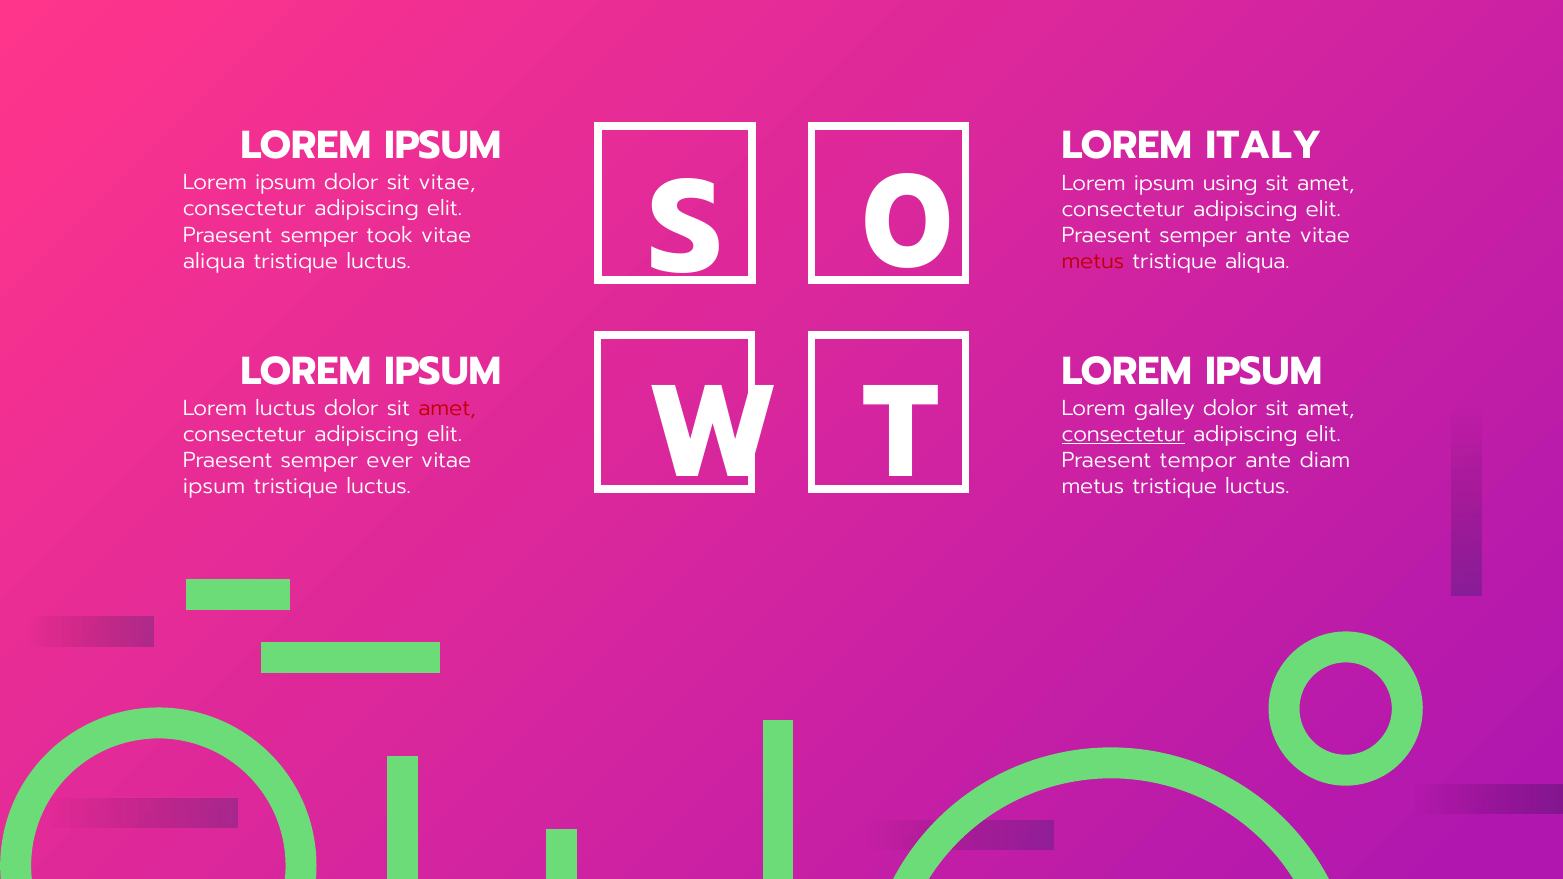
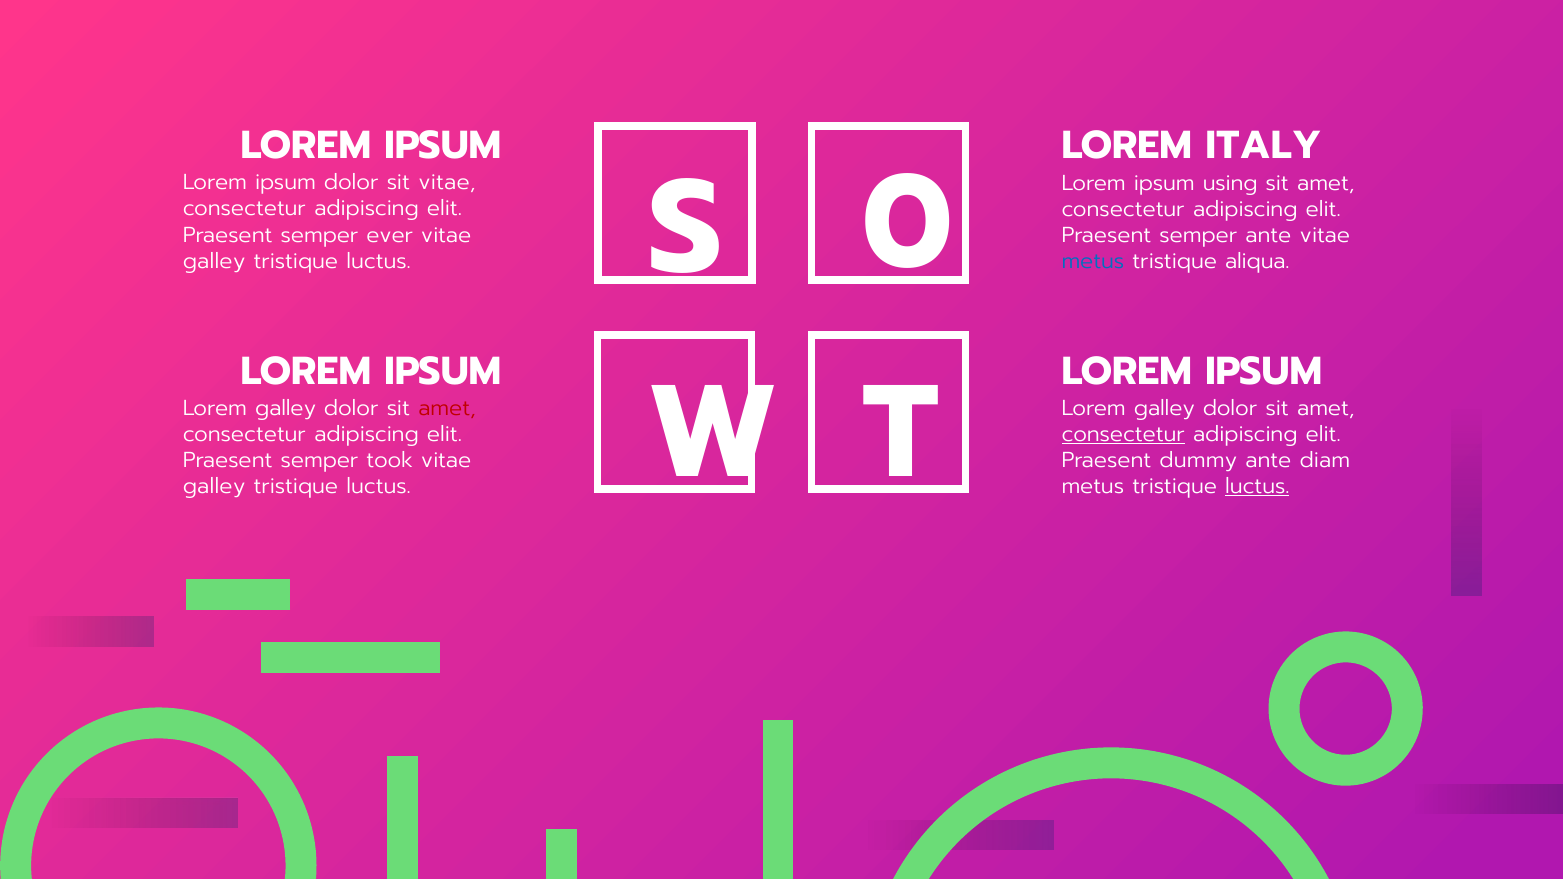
took: took -> ever (390, 235)
aliqua: aliqua -> galley (214, 261)
metus colour: red -> blue (1093, 261)
luctus: luctus -> galley (286, 408)
ever: ever -> took (390, 460)
tempor: tempor -> dummy (1198, 460)
ipsum: ipsum -> galley (214, 486)
luctus underline: none -> present (1257, 486)
